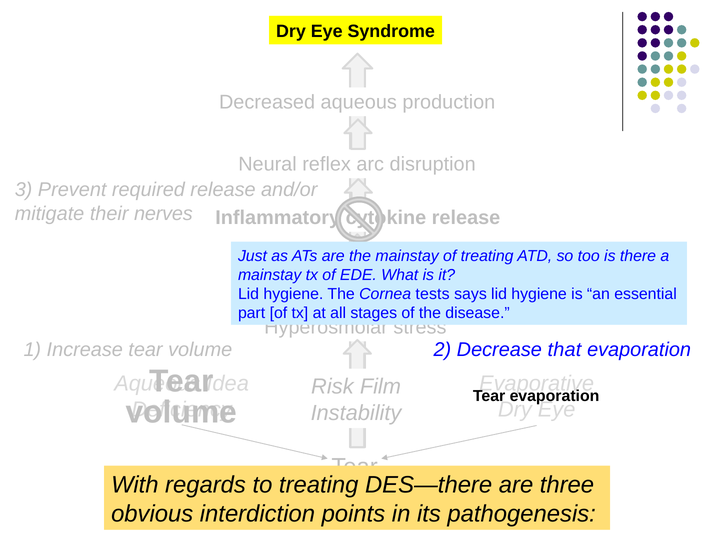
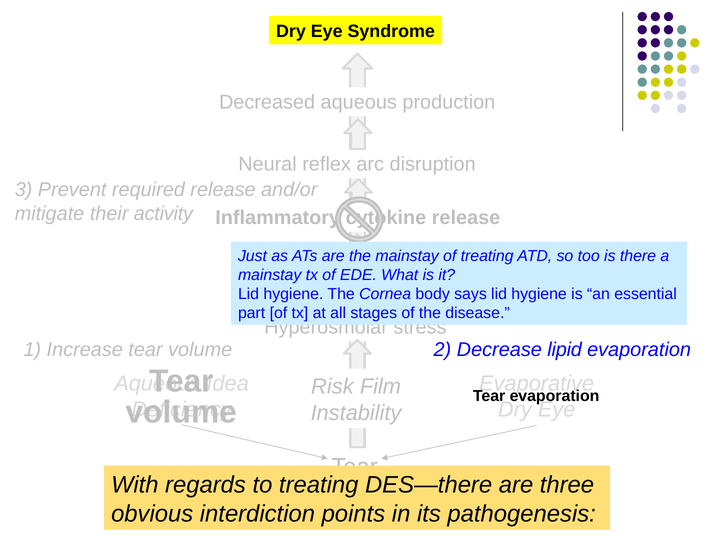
nerves: nerves -> activity (163, 214)
tests: tests -> body (433, 294)
that: that -> lipid (565, 350)
